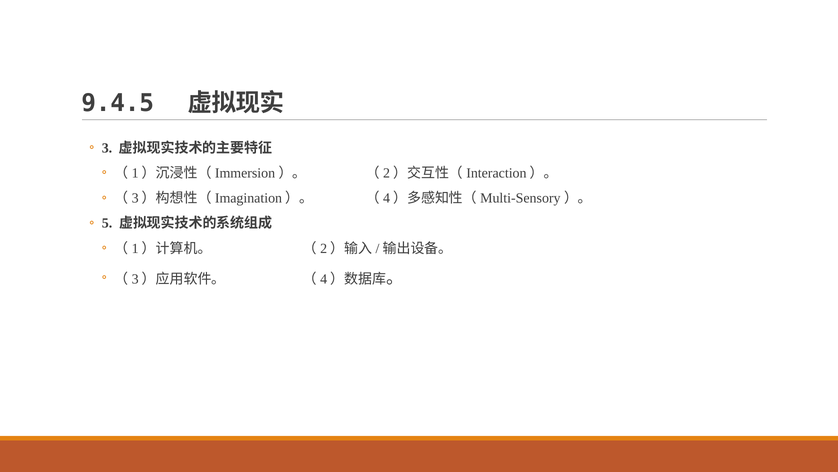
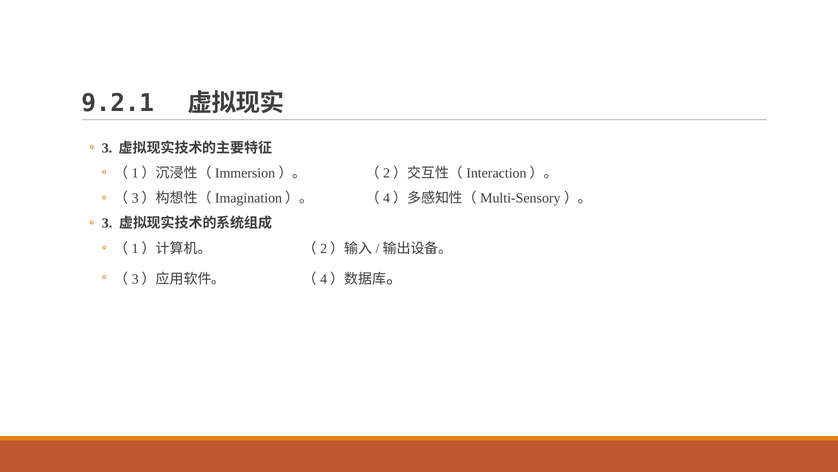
9.4.5: 9.4.5 -> 9.2.1 (118, 103)
5: 5 -> 3 (107, 223)
